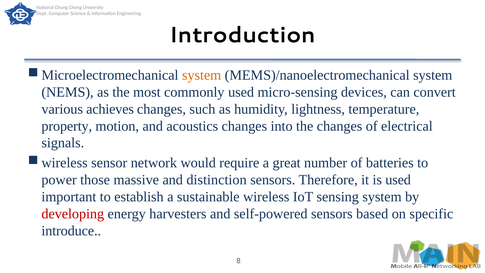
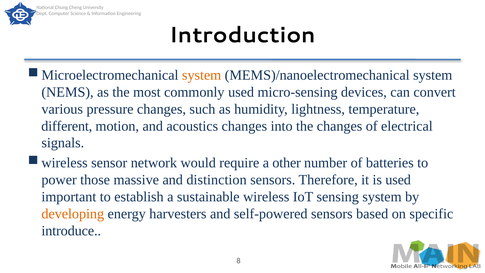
achieves: achieves -> pressure (110, 109)
property: property -> different (67, 126)
great: great -> other (287, 163)
developing colour: red -> orange (73, 214)
